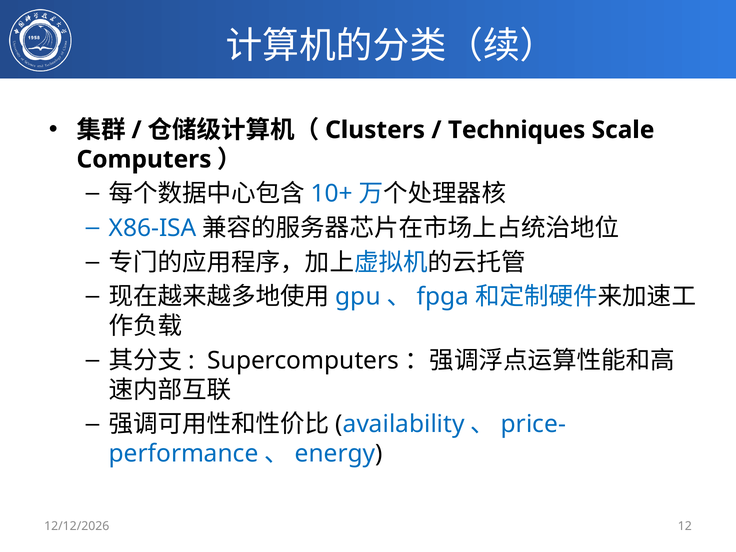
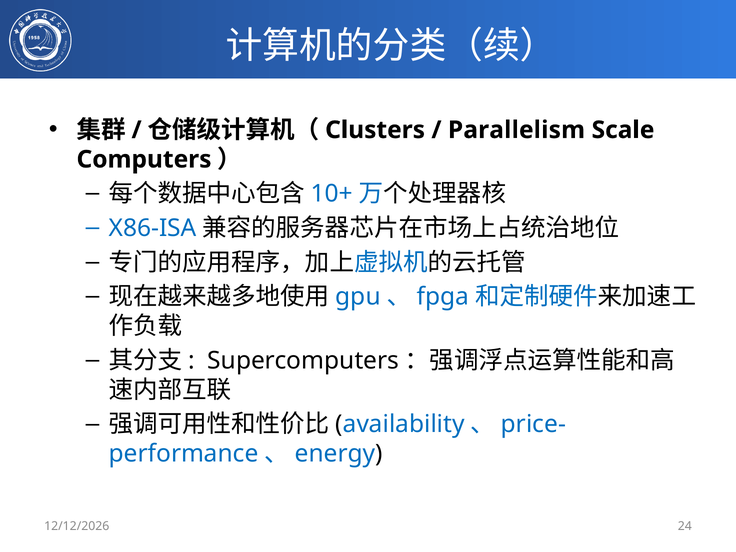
Techniques: Techniques -> Parallelism (516, 130)
12: 12 -> 24 (685, 526)
